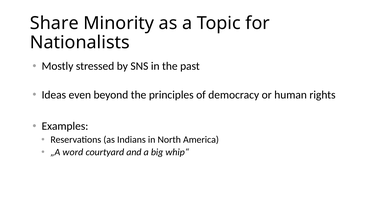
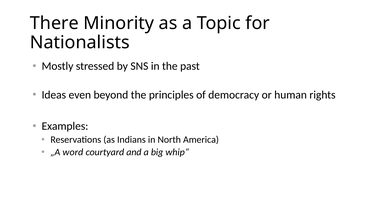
Share: Share -> There (54, 23)
